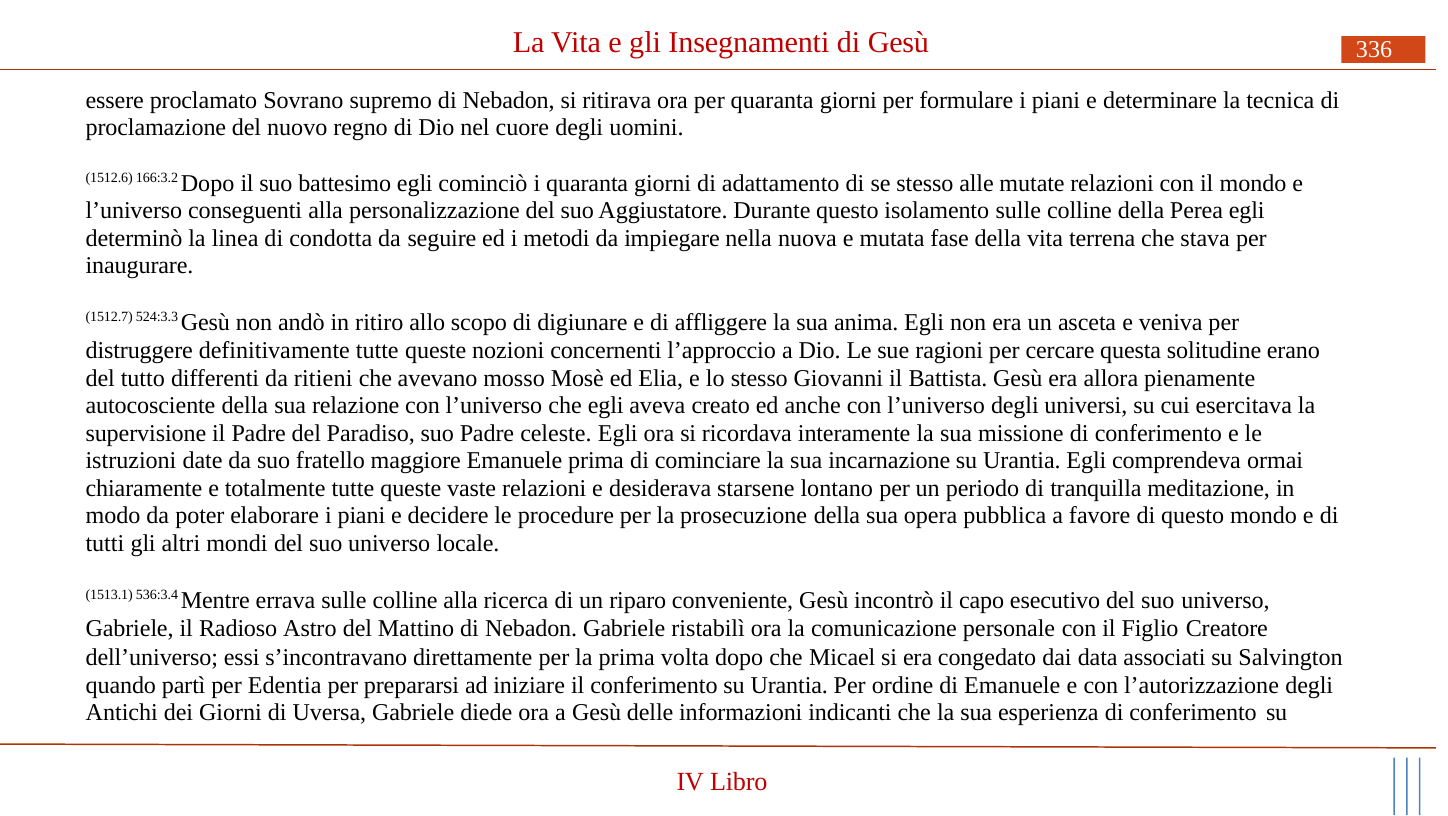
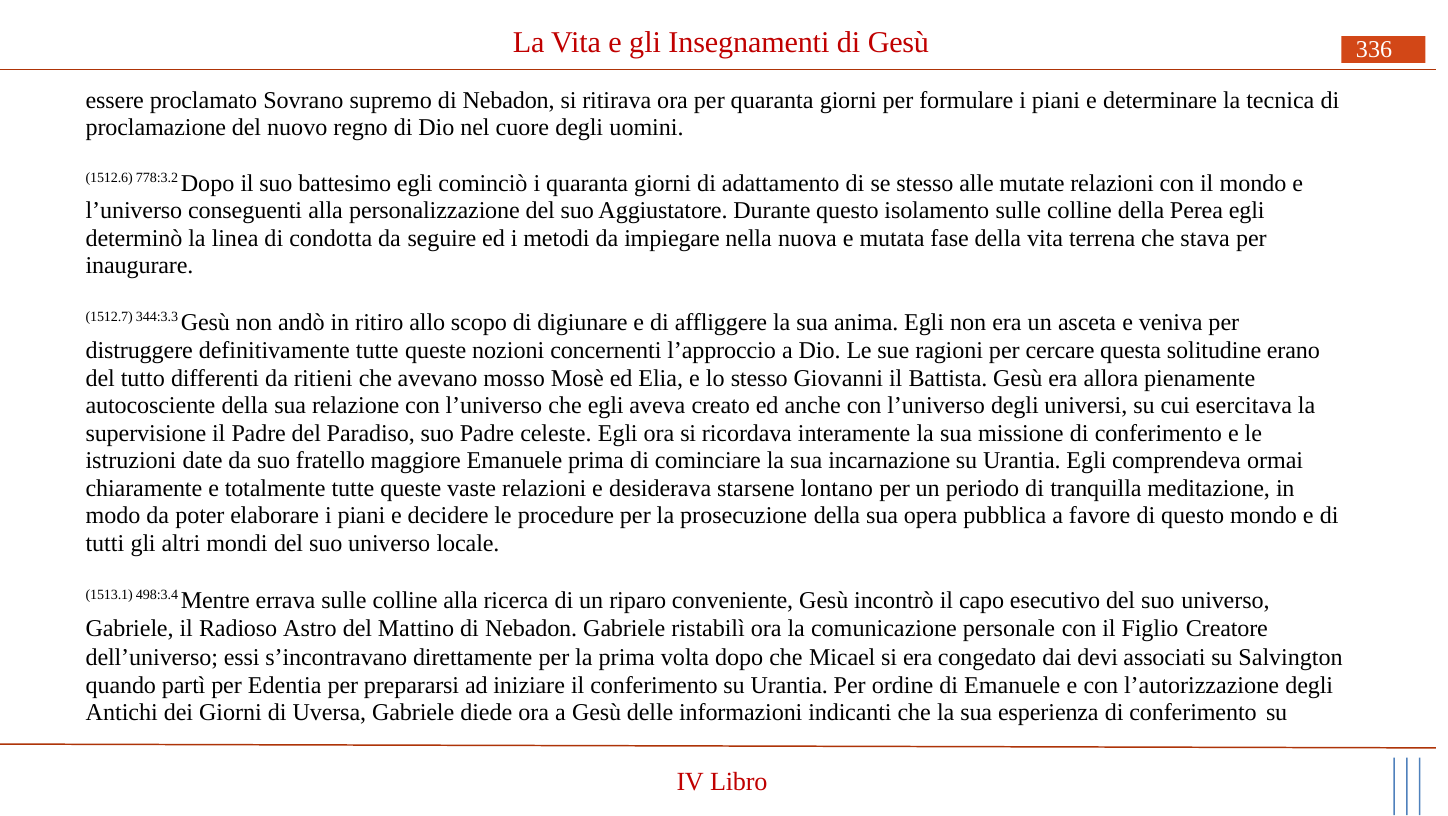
166:3.2: 166:3.2 -> 778:3.2 (157, 177)
524:3.3: 524:3.3 -> 344:3.3 (157, 317)
536:3.4: 536:3.4 -> 498:3.4 (157, 594)
data: data -> devi (1098, 657)
